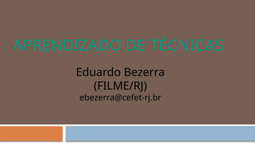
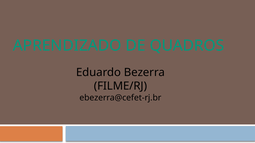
TÉCNICAS: TÉCNICAS -> QUADROS (187, 46)
